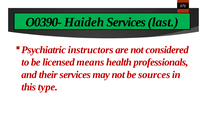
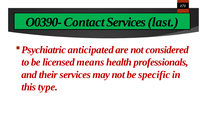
Haideh: Haideh -> Contact (84, 22)
instructors: instructors -> anticipated (91, 50)
sources: sources -> specific (154, 75)
